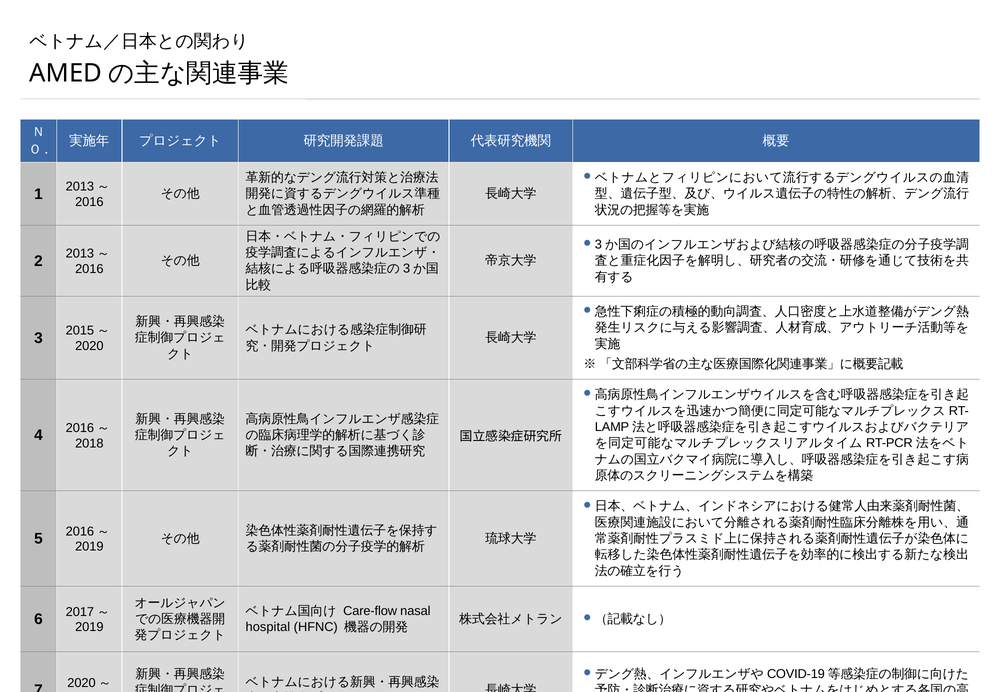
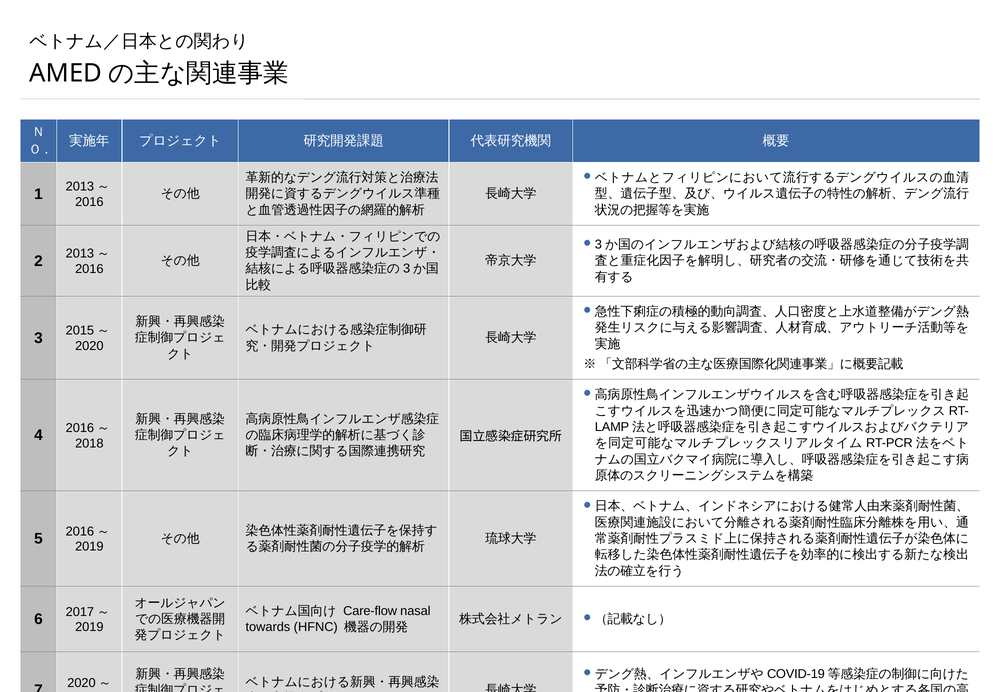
hospital: hospital -> towards (268, 627)
